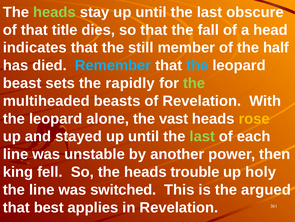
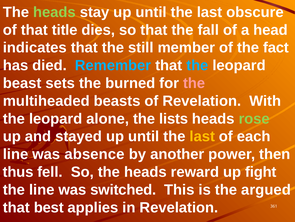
half: half -> fact (276, 48)
rapidly: rapidly -> burned (130, 83)
the colour: light green -> pink (194, 83)
vast: vast -> lists (174, 118)
rose colour: yellow -> light green (254, 118)
last colour: light green -> yellow (202, 136)
unstable: unstable -> absence (94, 154)
king: king -> thus (18, 171)
trouble: trouble -> reward (195, 171)
holy: holy -> fight (261, 171)
